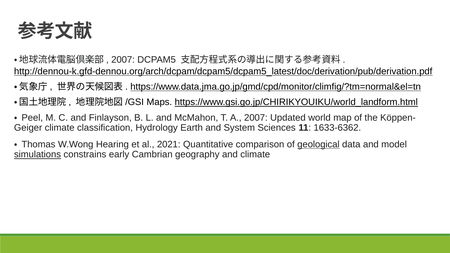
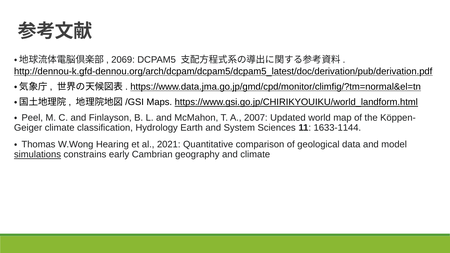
2007: 2007 -> 2069 (123, 60)
1633-6362: 1633-6362 -> 1633-1144 (337, 128)
geological underline: present -> none (318, 145)
